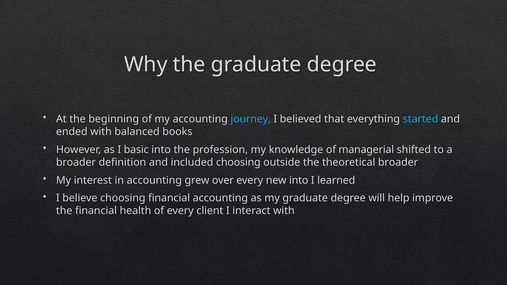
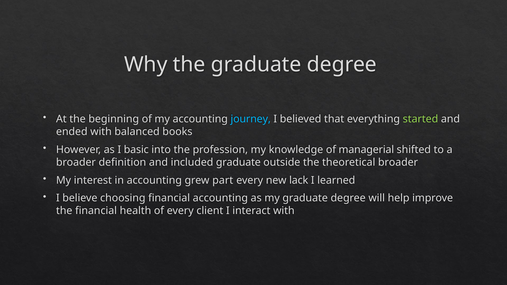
started colour: light blue -> light green (420, 119)
included choosing: choosing -> graduate (238, 162)
over: over -> part (223, 180)
new into: into -> lack (299, 180)
